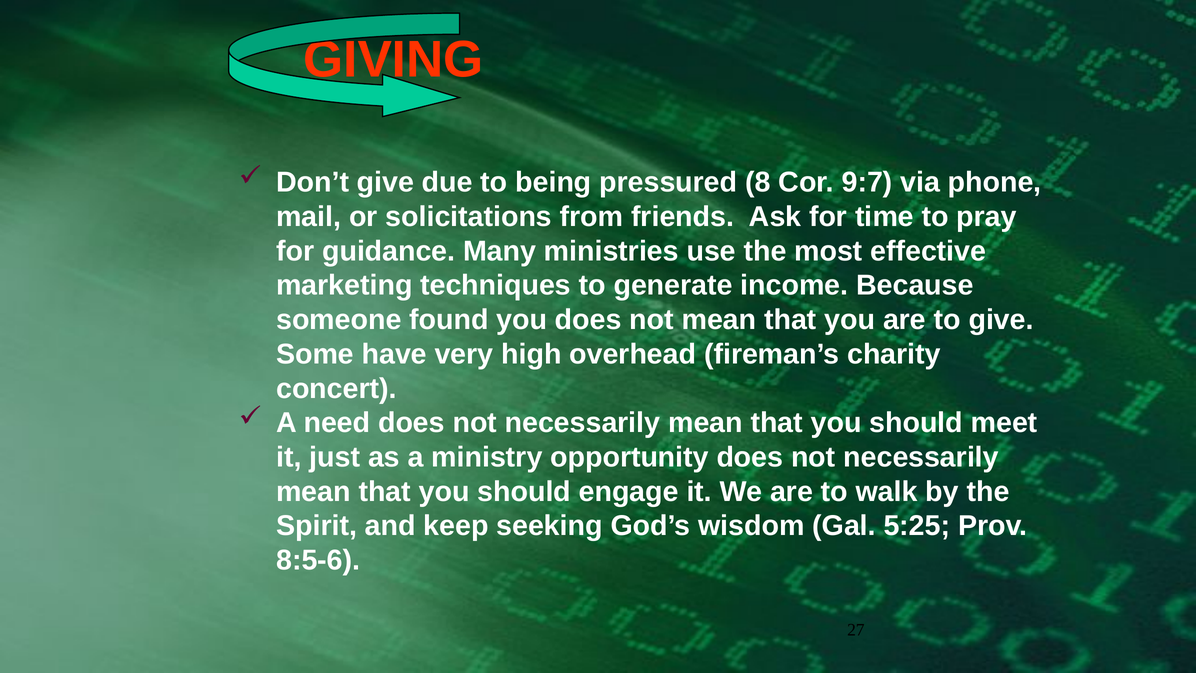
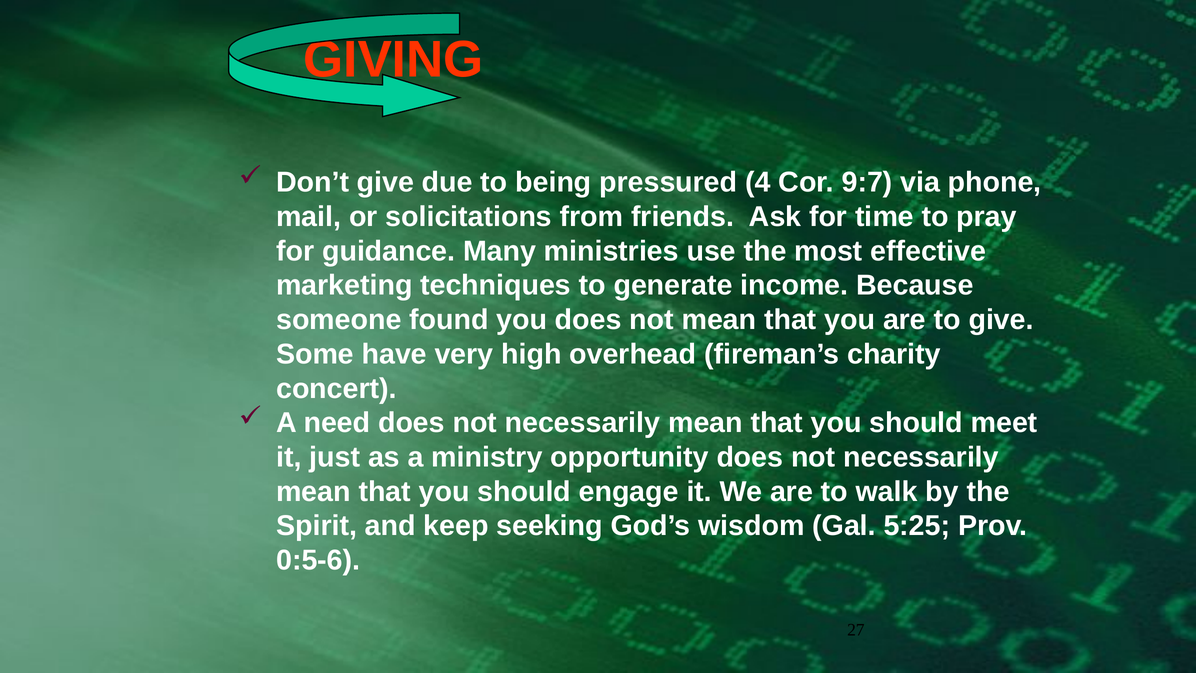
8: 8 -> 4 (758, 182)
8:5-6: 8:5-6 -> 0:5-6 (318, 560)
